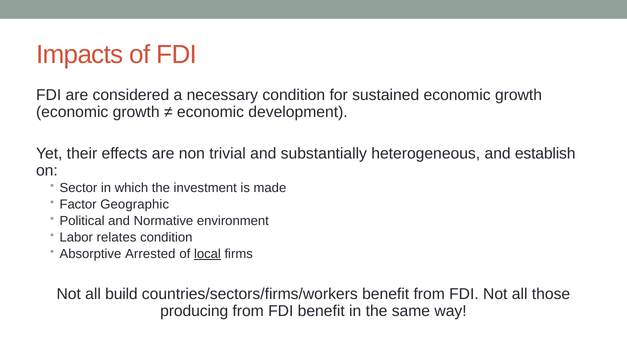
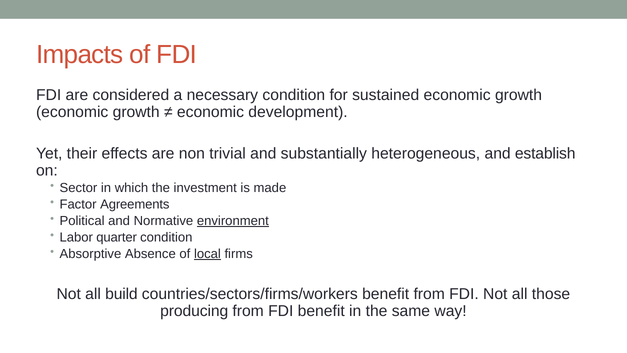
Geographic: Geographic -> Agreements (135, 204)
environment underline: none -> present (233, 221)
relates: relates -> quarter (117, 237)
Arrested: Arrested -> Absence (150, 254)
